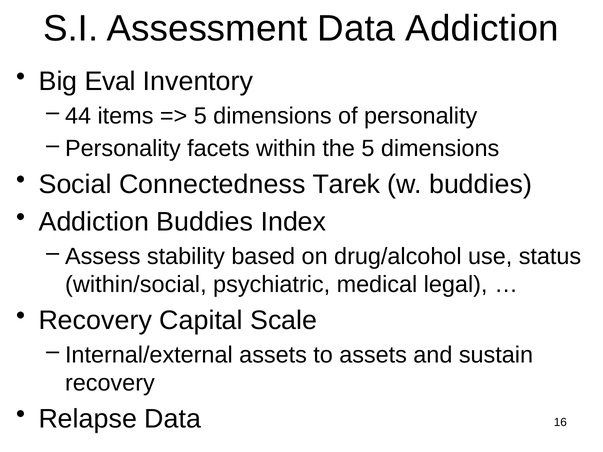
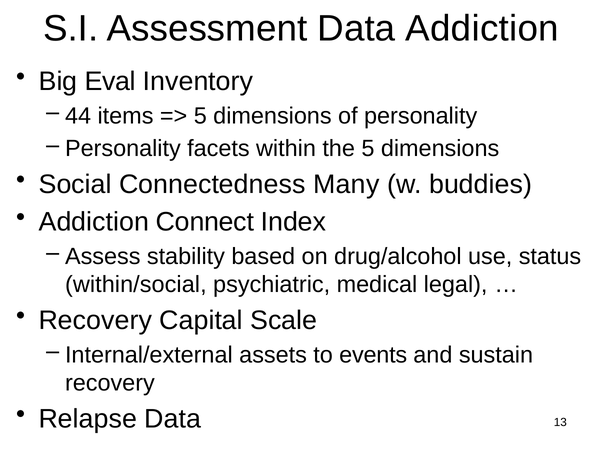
Tarek: Tarek -> Many (346, 185)
Addiction Buddies: Buddies -> Connect (205, 222)
to assets: assets -> events (373, 355)
16: 16 -> 13 (560, 423)
